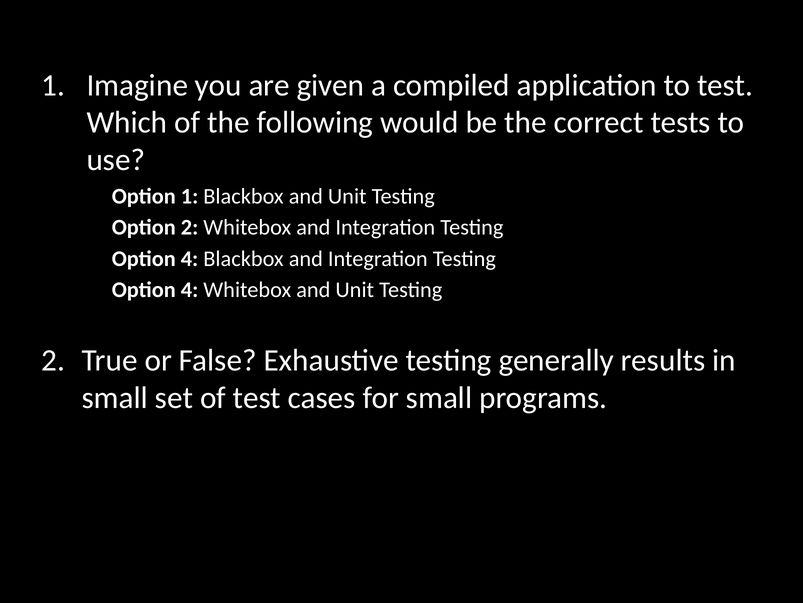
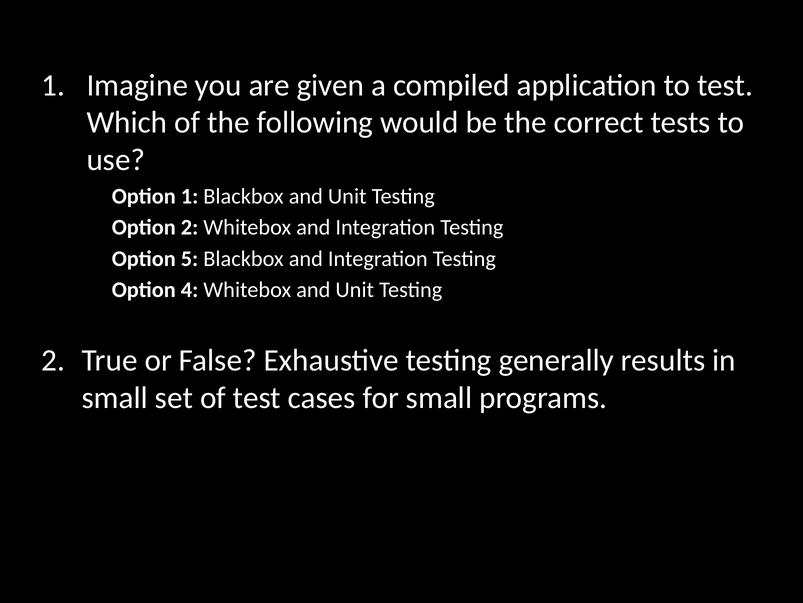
4: 4 -> 5 (190, 258)
